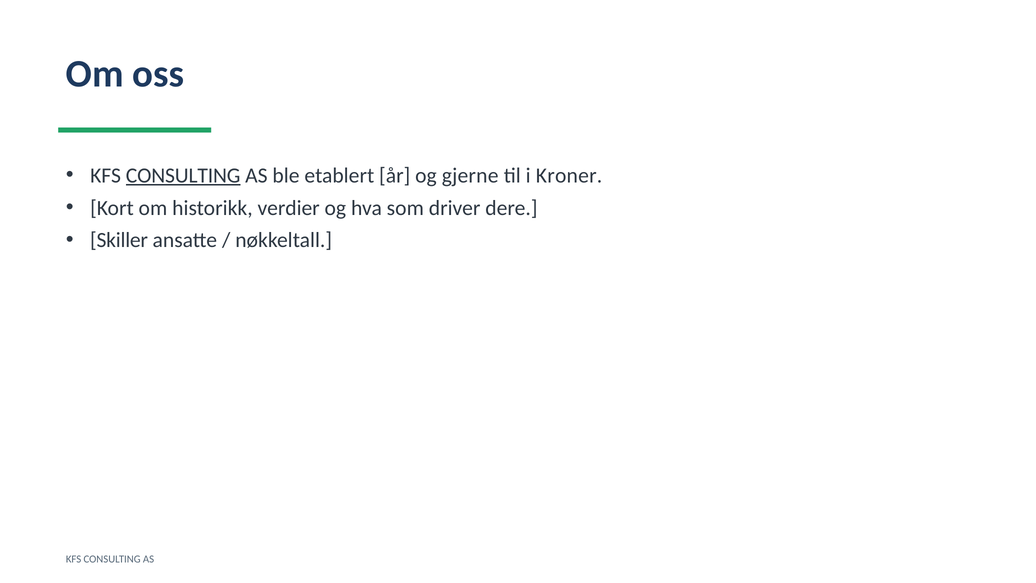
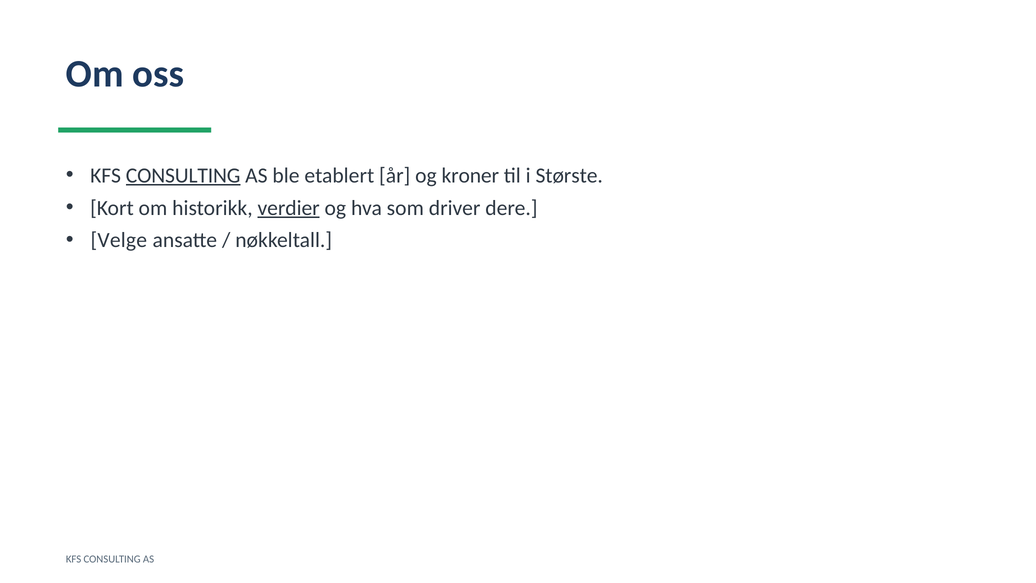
gjerne: gjerne -> kroner (470, 175)
Kroner: Kroner -> Største (569, 175)
verdier underline: none -> present (289, 208)
Skiller: Skiller -> Velge (119, 240)
